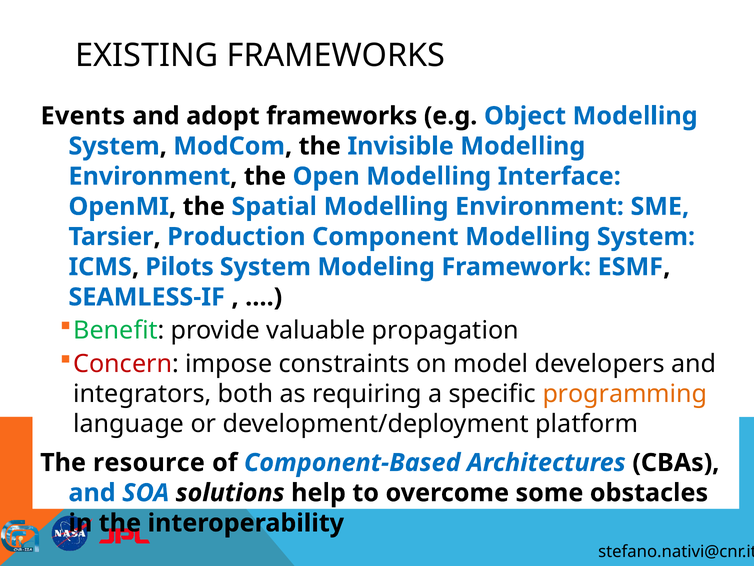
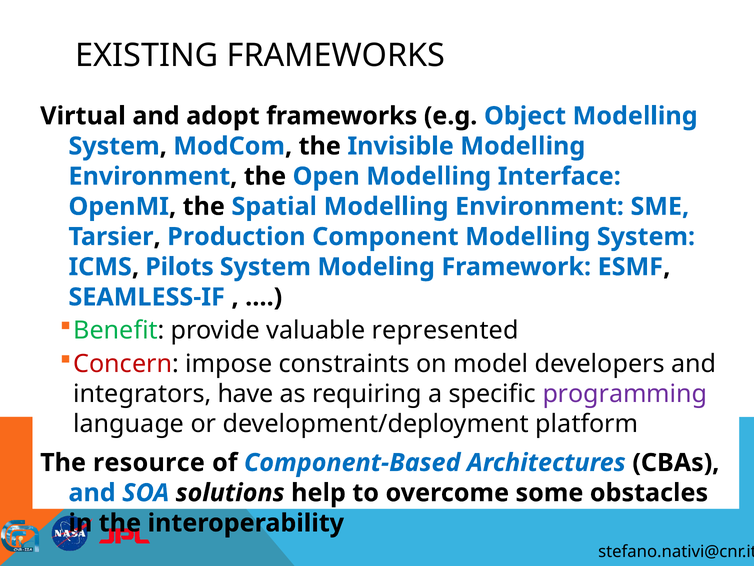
Events: Events -> Virtual (83, 116)
propagation: propagation -> represented (445, 330)
both: both -> have (246, 394)
programming colour: orange -> purple (625, 394)
